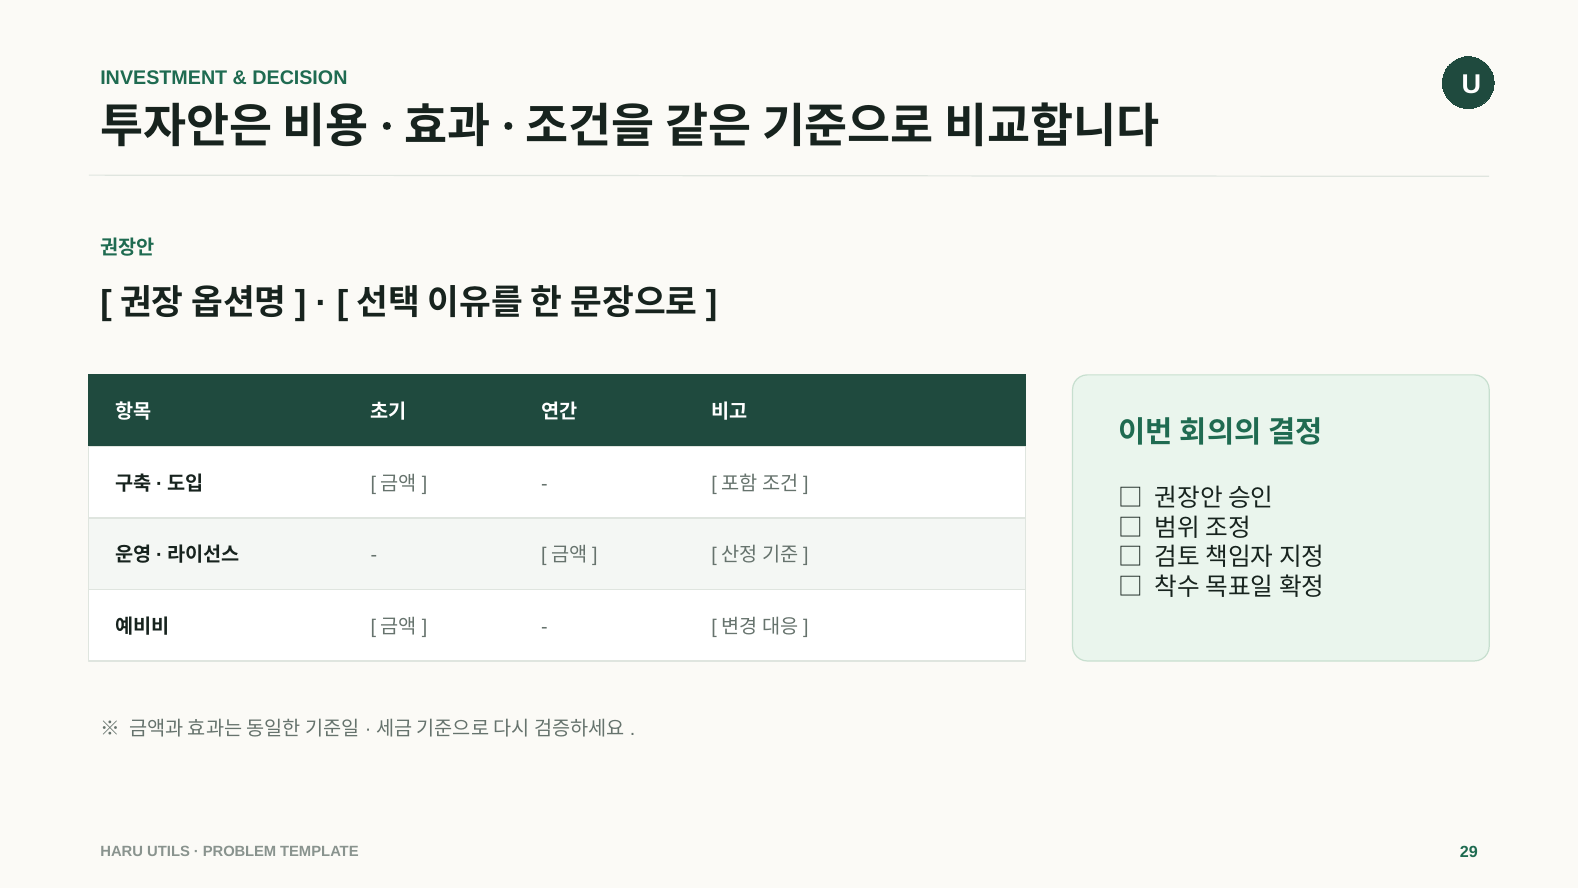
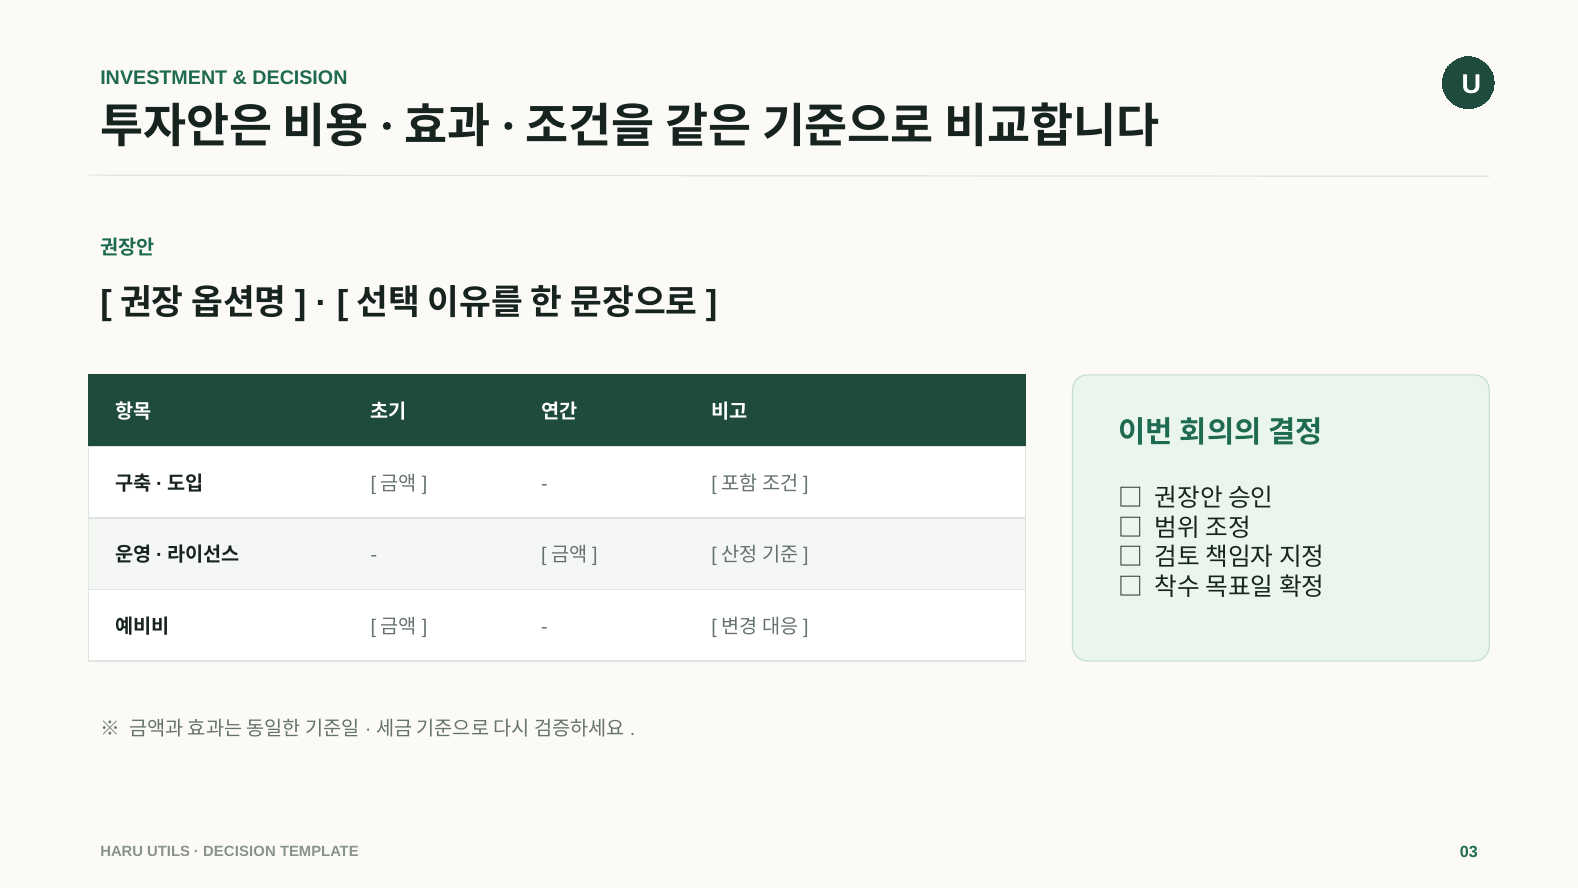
PROBLEM: PROBLEM -> DECISION (239, 852)
29: 29 -> 03 (1469, 852)
